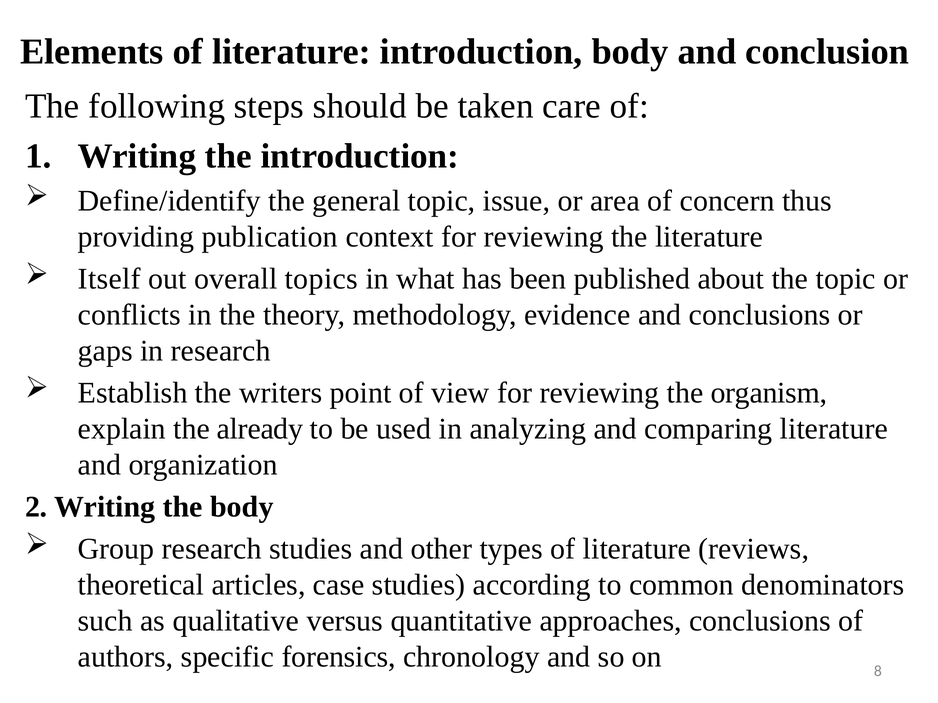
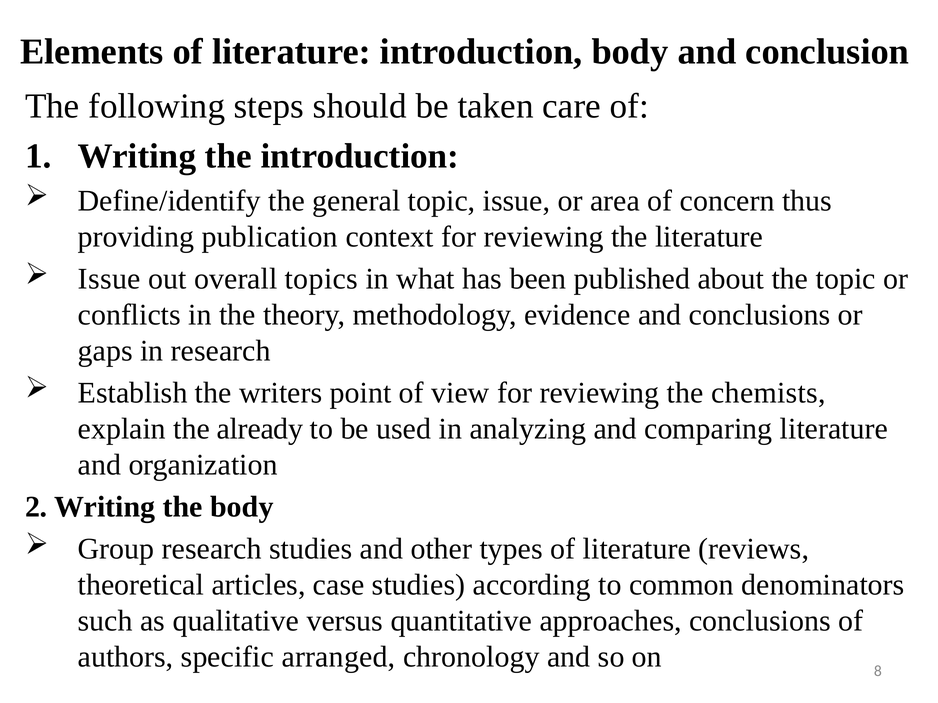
Itself: Itself -> Issue (109, 279)
organism: organism -> chemists (769, 393)
forensics: forensics -> arranged (338, 657)
